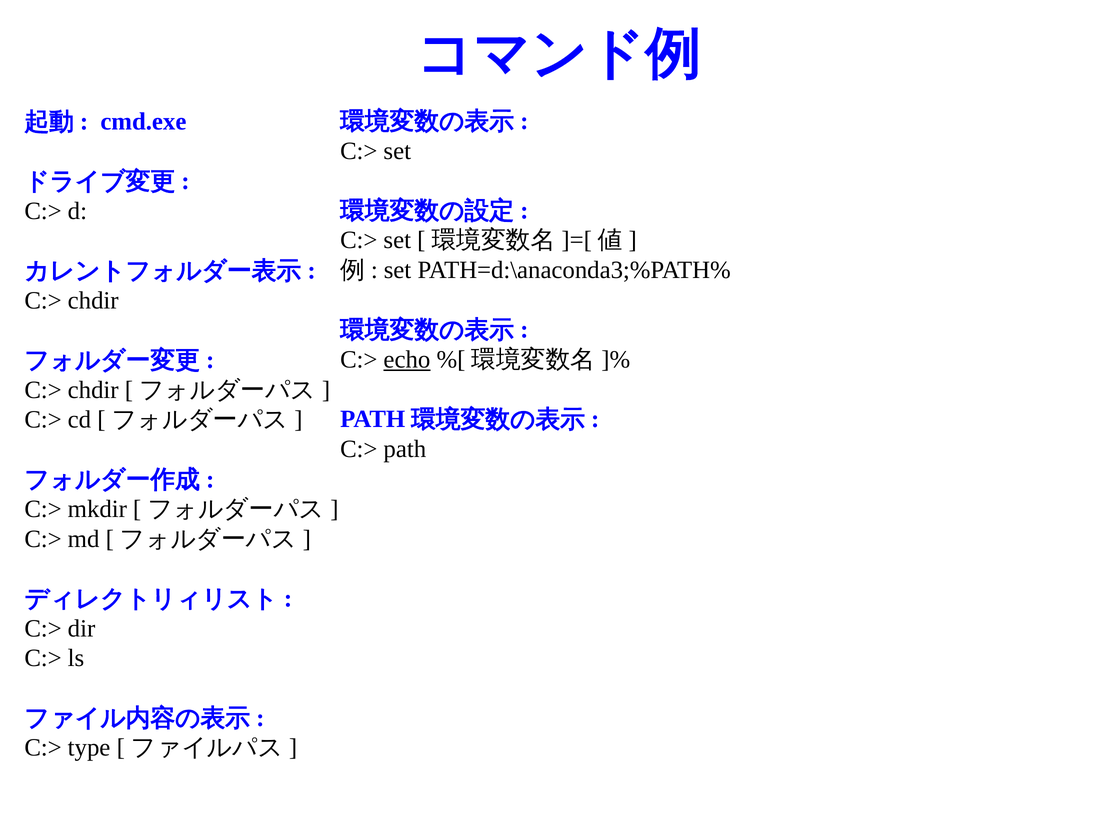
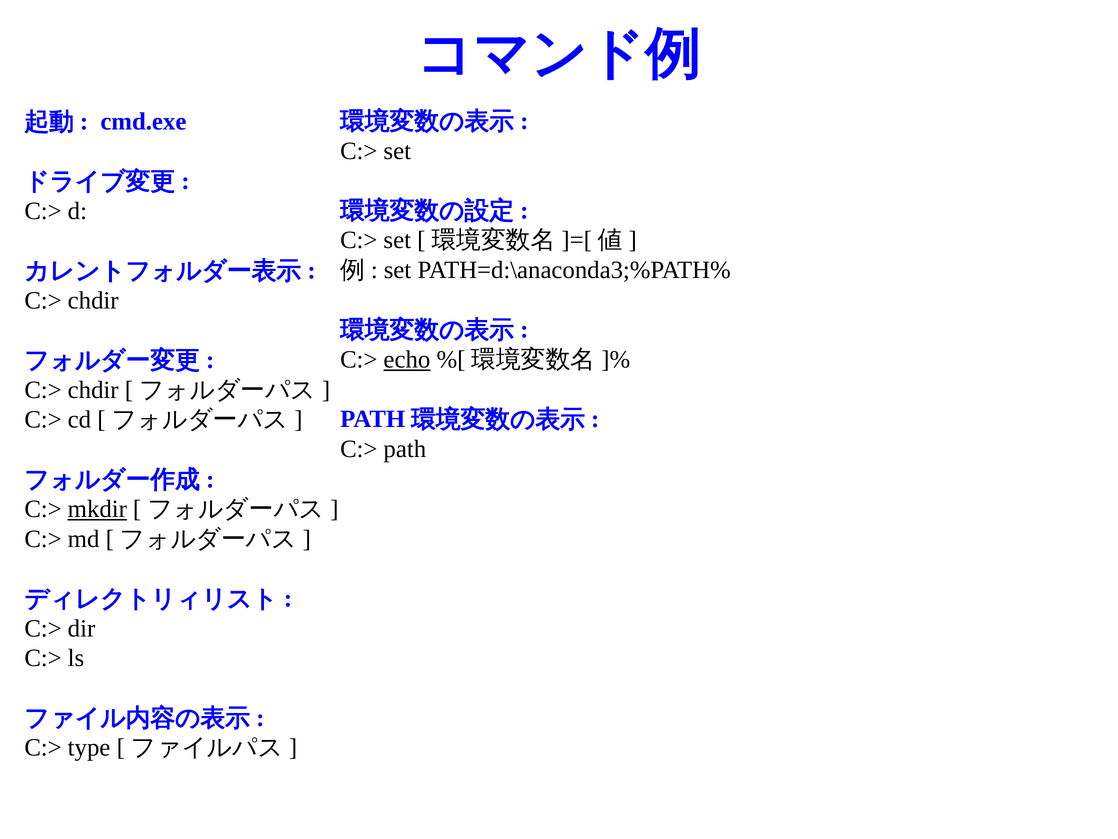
mkdir underline: none -> present (97, 509)
